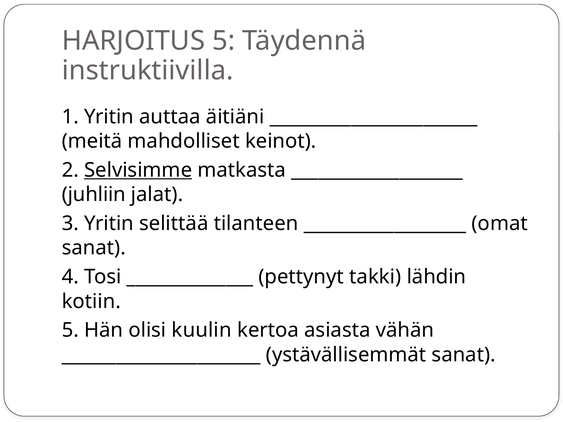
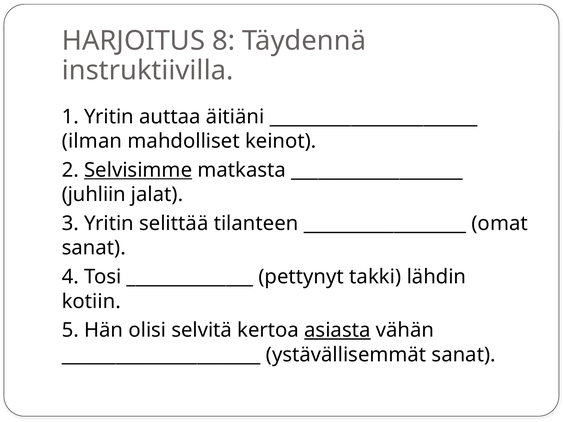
HARJOITUS 5: 5 -> 8 (224, 41)
meitä: meitä -> ilman (92, 141)
kuulin: kuulin -> selvitä (202, 330)
asiasta underline: none -> present (337, 330)
